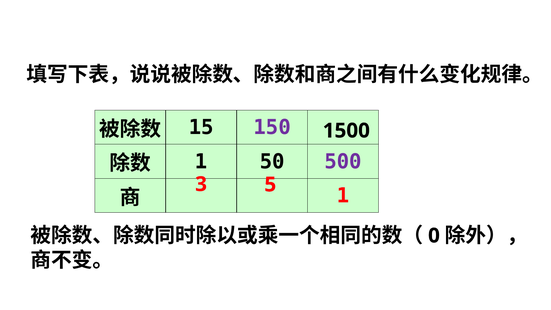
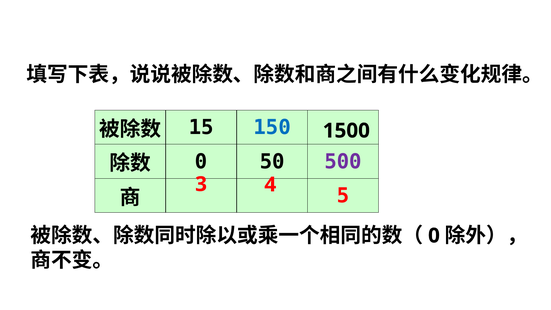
150 colour: purple -> blue (272, 127)
1: 1 -> 0 (201, 162)
5: 5 -> 4 (270, 185)
1: 1 -> 5 (343, 196)
